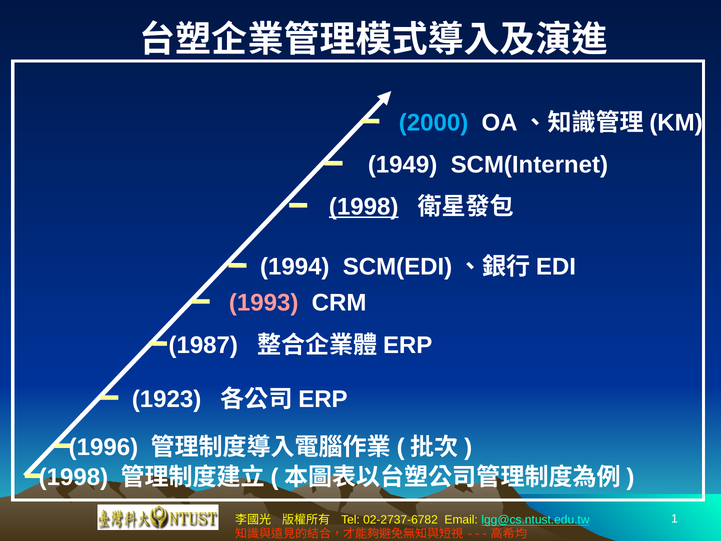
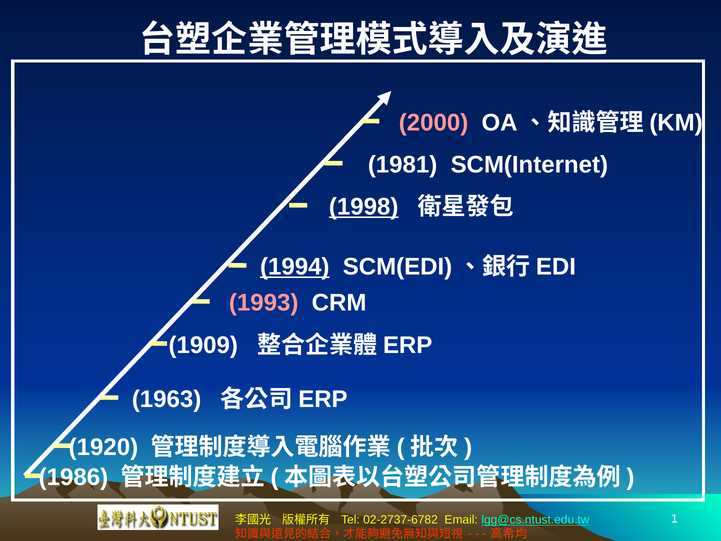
2000 colour: light blue -> pink (434, 123)
1949: 1949 -> 1981 (403, 165)
1994 underline: none -> present (295, 267)
1987: 1987 -> 1909 (203, 345)
1923: 1923 -> 1963 (167, 399)
1996: 1996 -> 1920 (103, 447)
1998: 1998 -> 1986 (73, 477)
